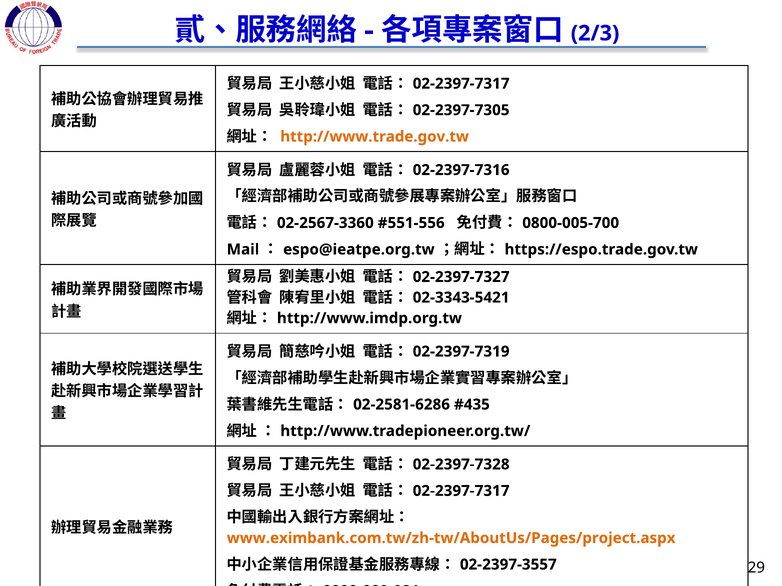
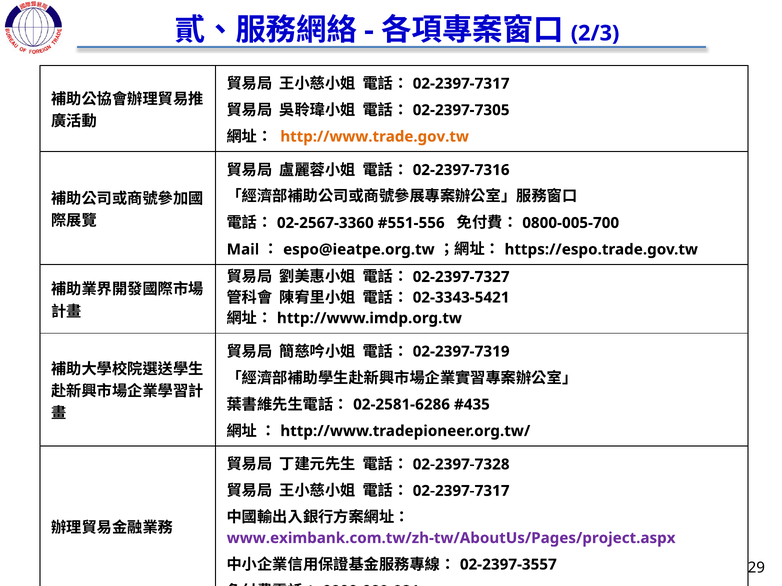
www.eximbank.com.tw/zh-tw/AboutUs/Pages/project.aspx colour: orange -> purple (451, 539)
